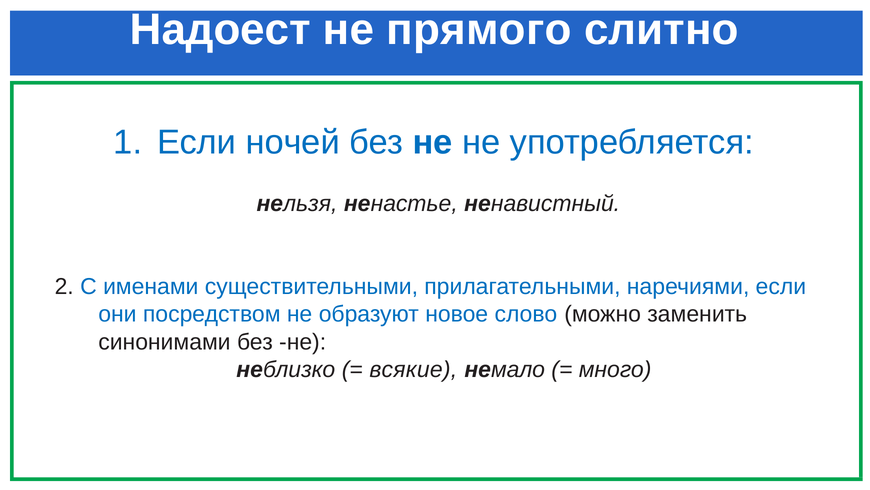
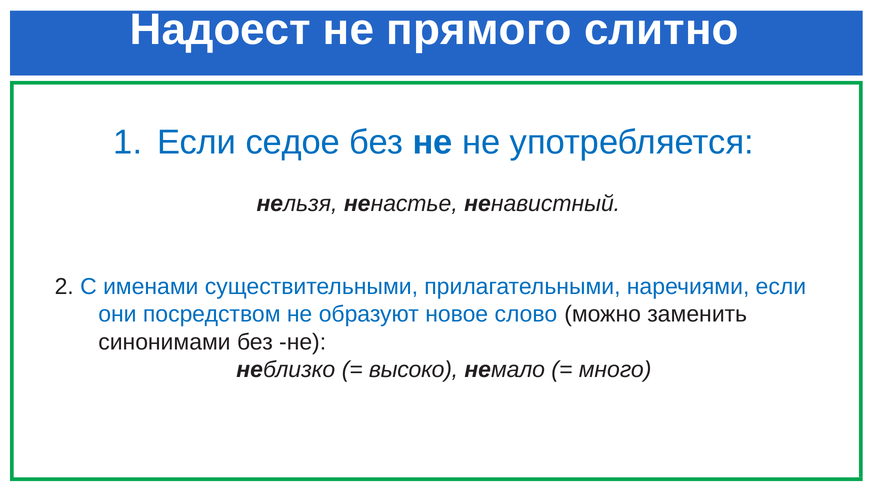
ночей: ночей -> седое (293, 142)
всякие: всякие -> высоко (413, 369)
